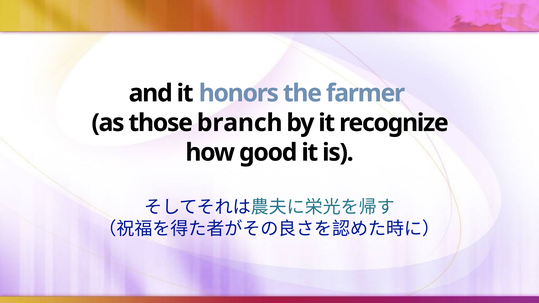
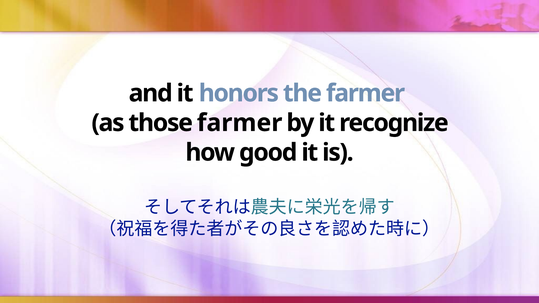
those branch: branch -> farmer (240, 123)
